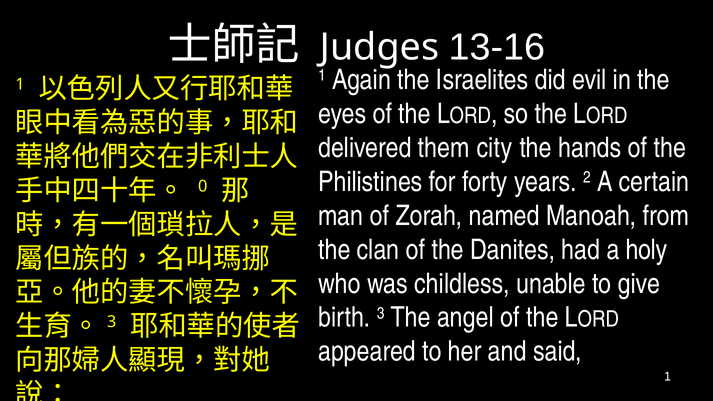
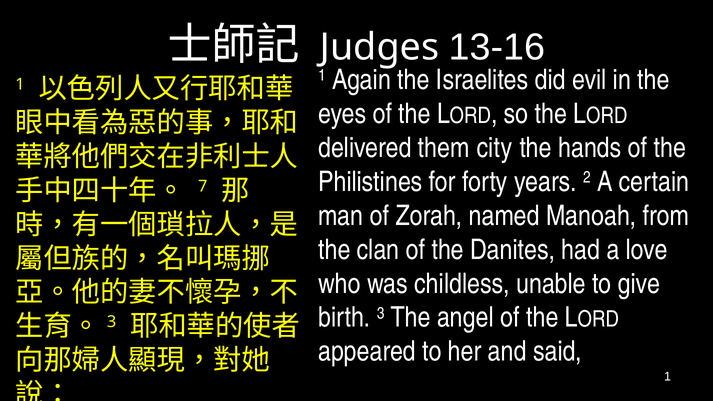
0: 0 -> 7 (203, 186)
holy: holy -> love (647, 250)
